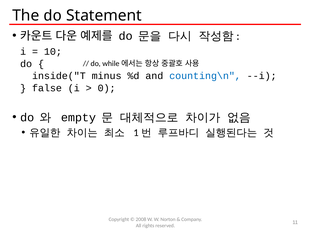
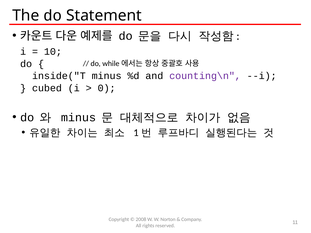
counting\n colour: blue -> purple (205, 76)
false: false -> cubed (47, 88)
empty: empty -> minus (78, 118)
